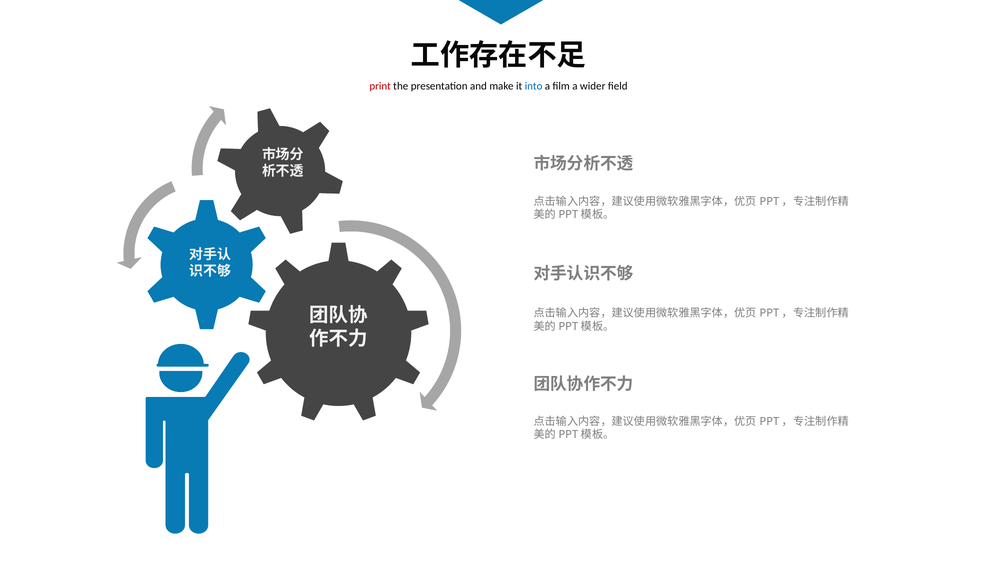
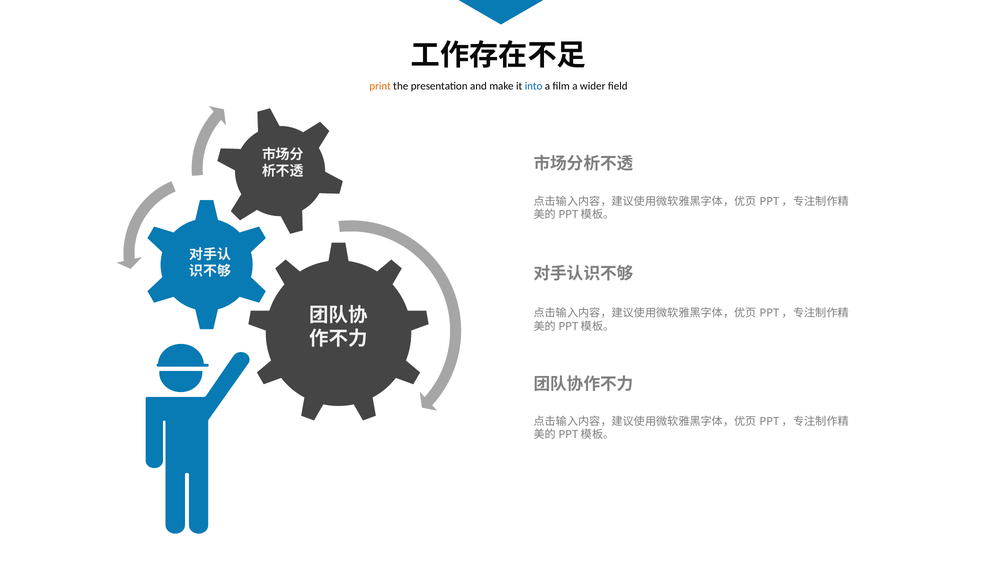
print colour: red -> orange (380, 86)
